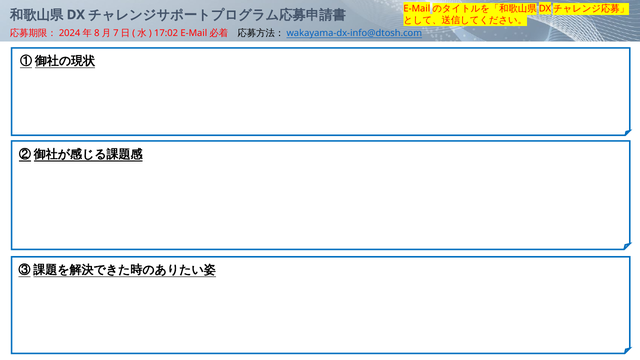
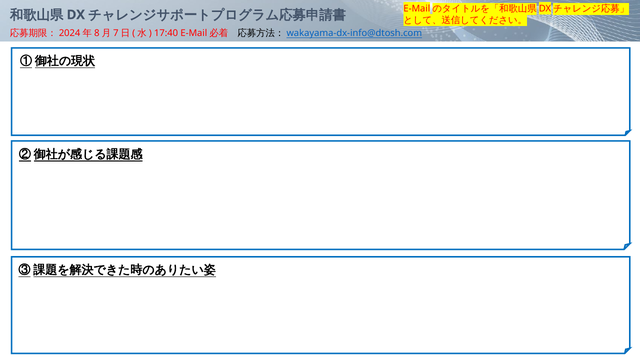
17:02: 17:02 -> 17:40 (166, 33)
